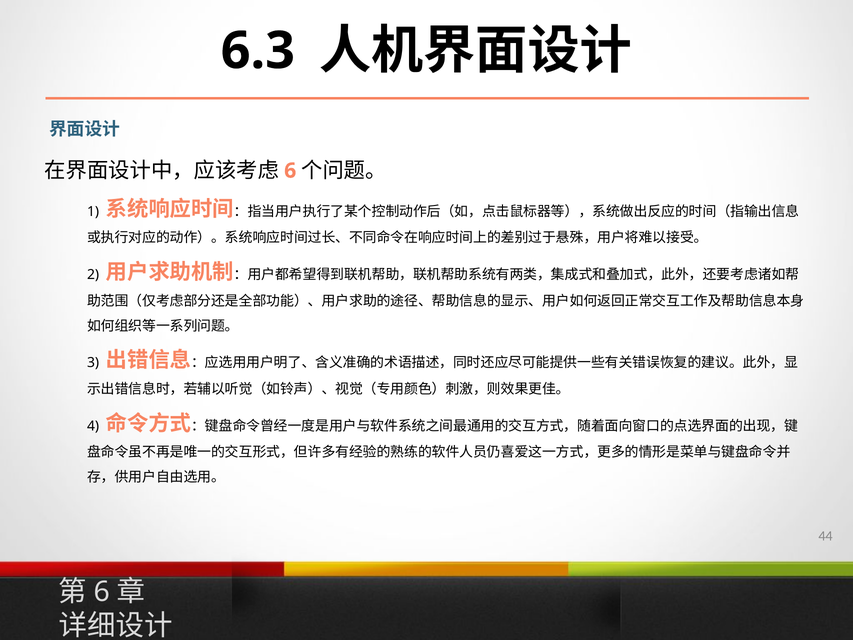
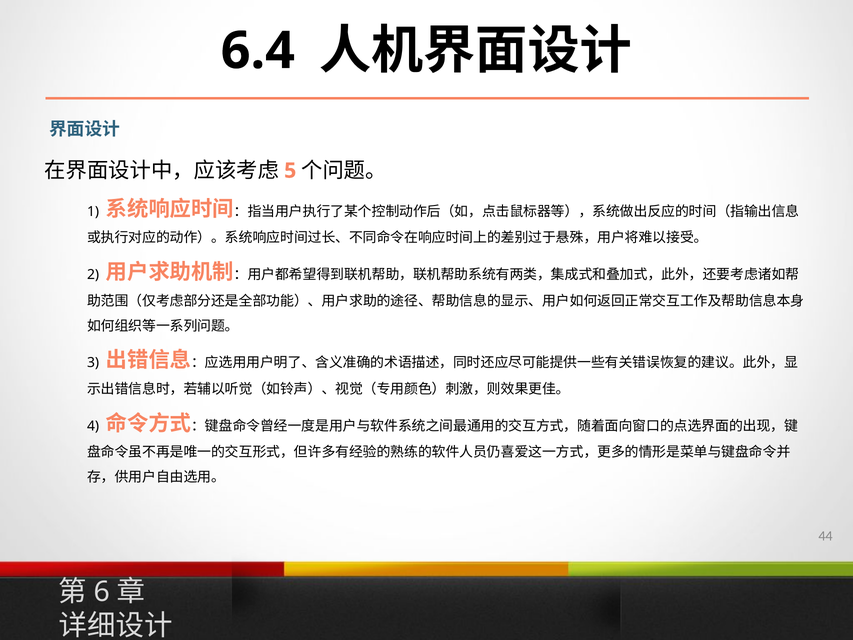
6.3: 6.3 -> 6.4 (258, 51)
6: 6 -> 5 (290, 171)
